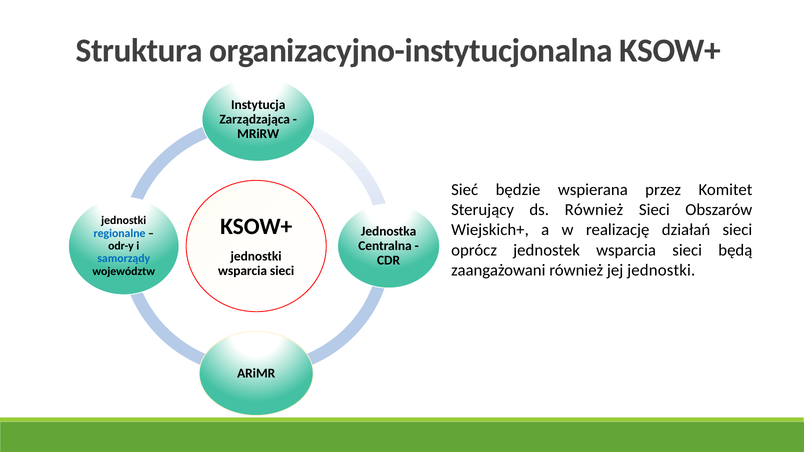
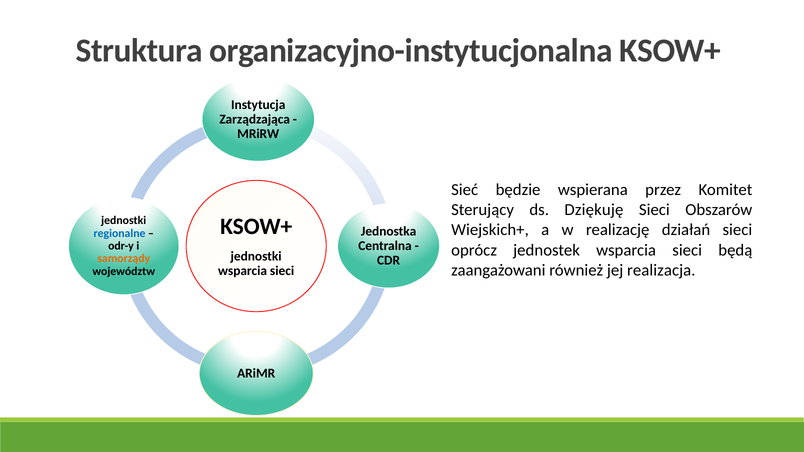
ds Również: Również -> Dziękuję (594, 210)
samorządy colour: blue -> orange (124, 259)
jej jednostki: jednostki -> realizacja (661, 270)
